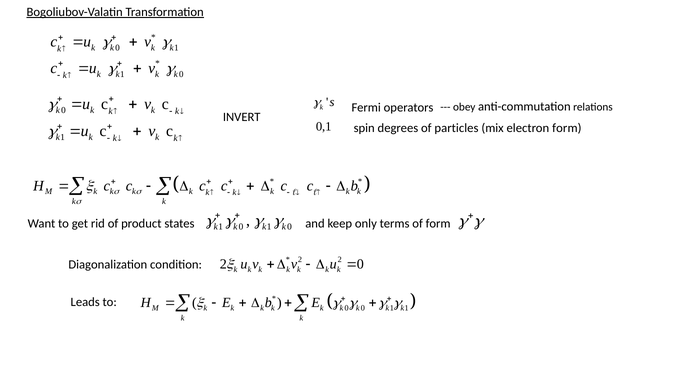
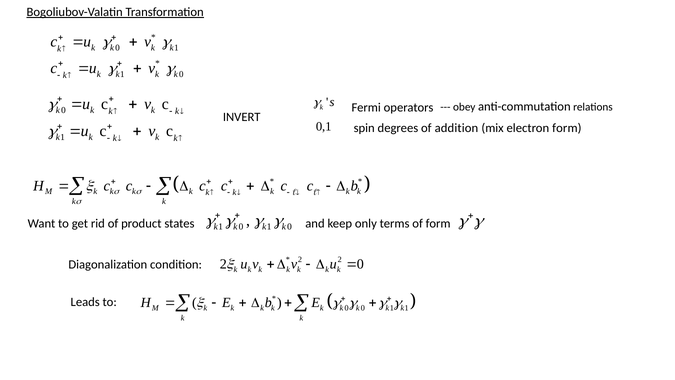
particles: particles -> addition (456, 128)
